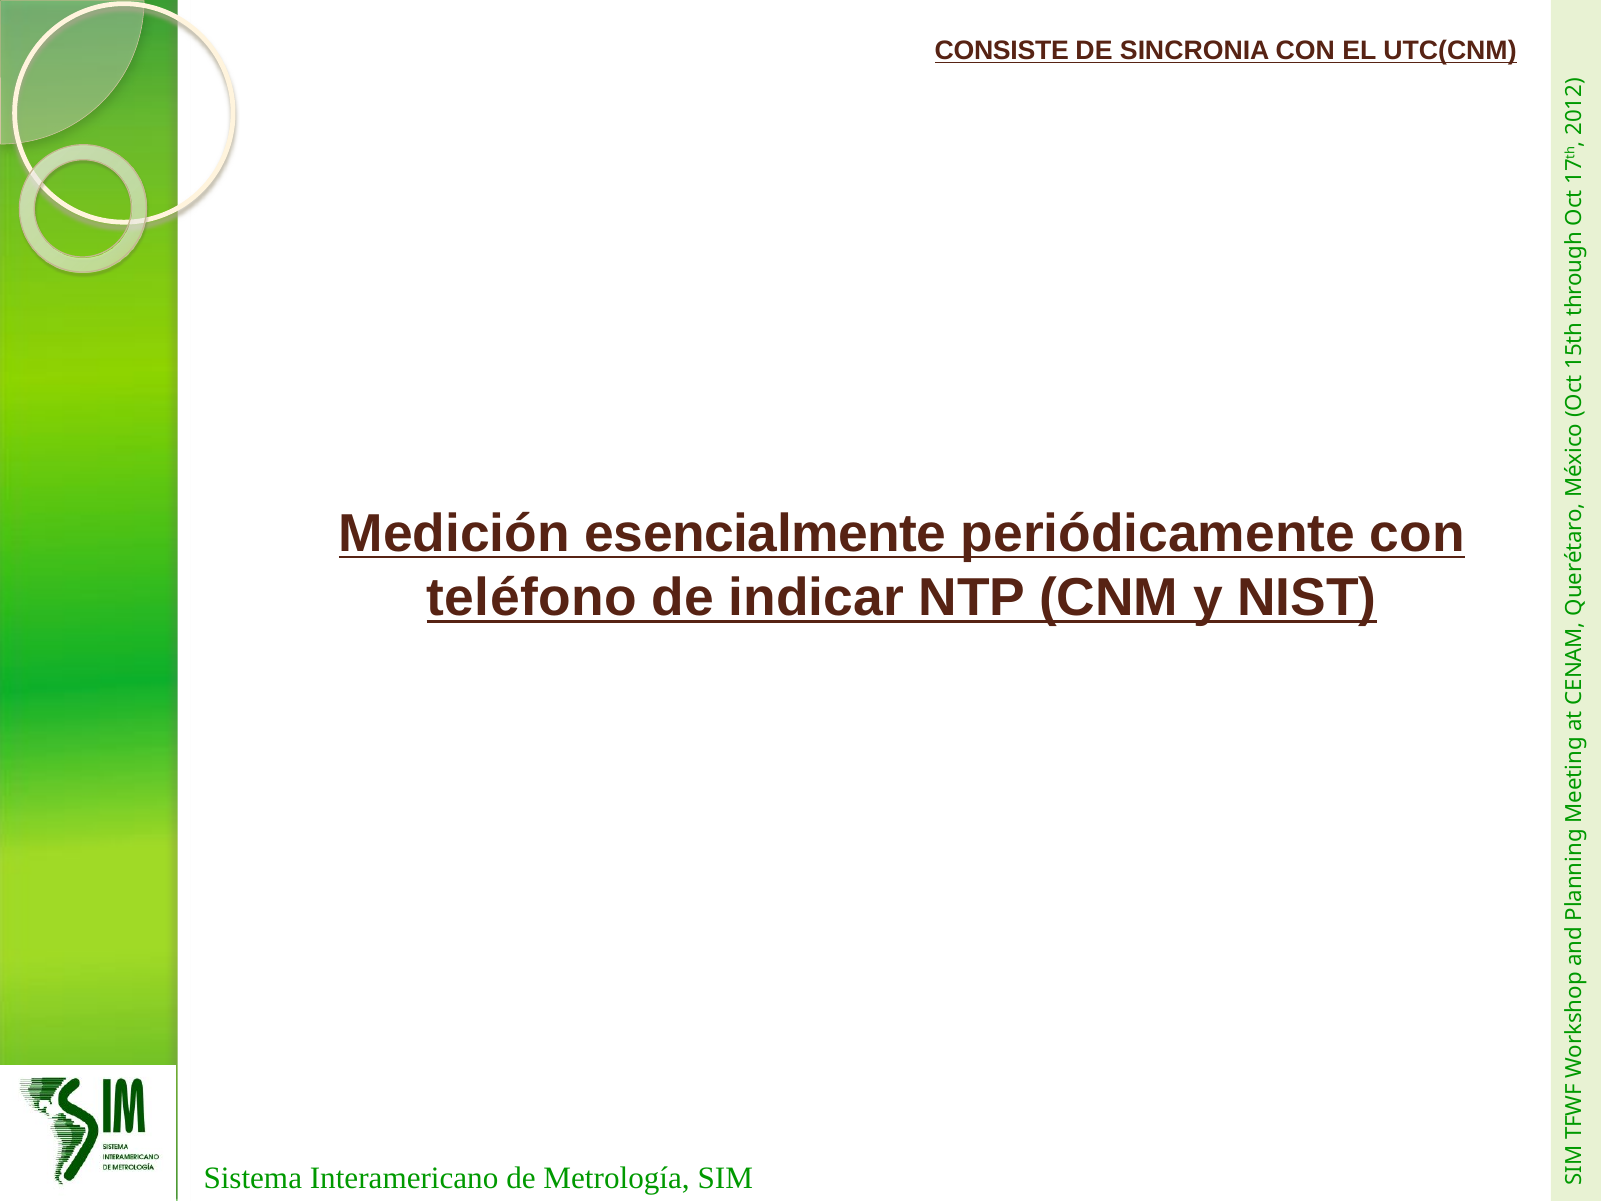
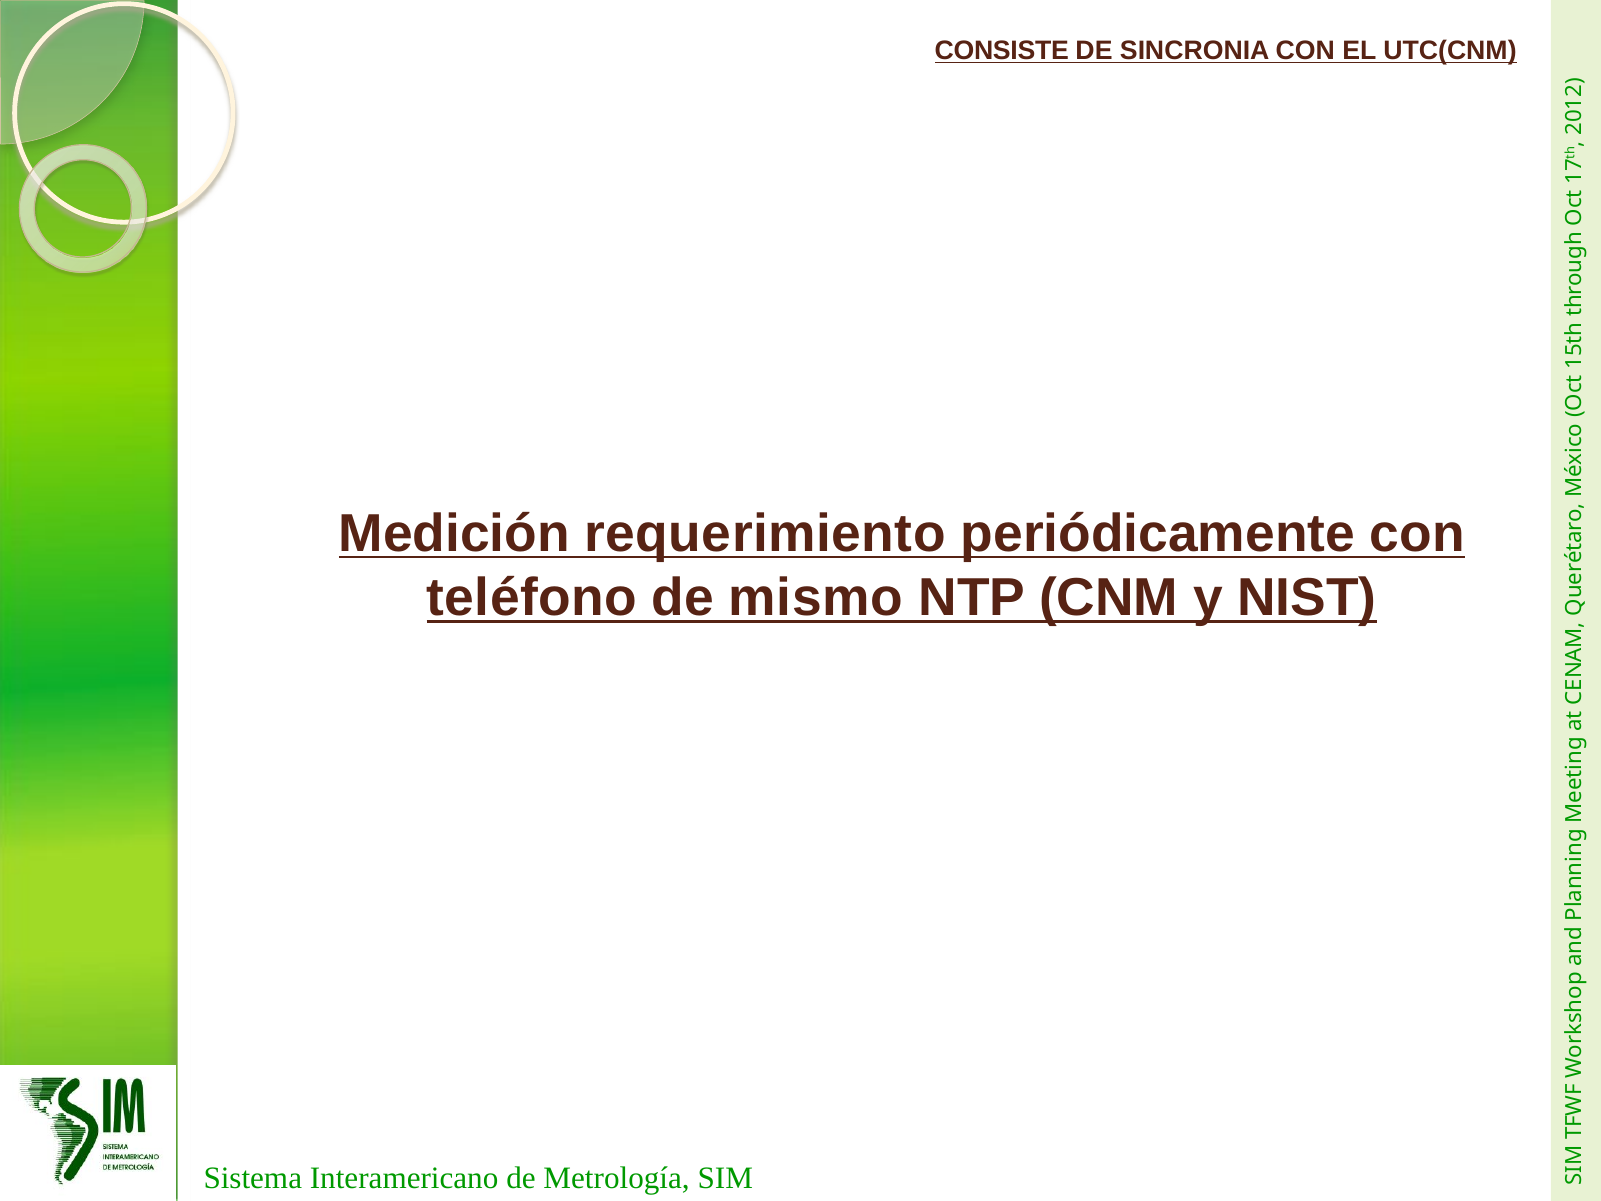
esencialmente: esencialmente -> requerimiento (765, 533)
indicar: indicar -> mismo (816, 598)
